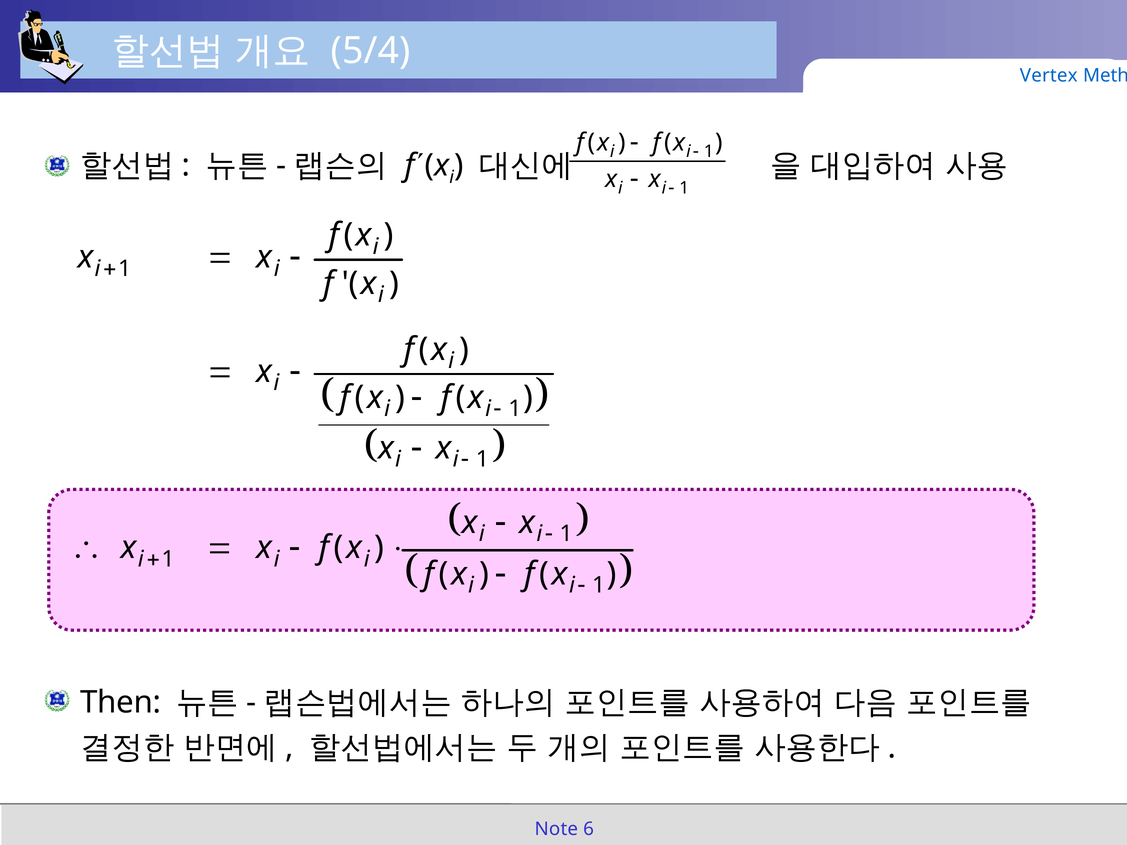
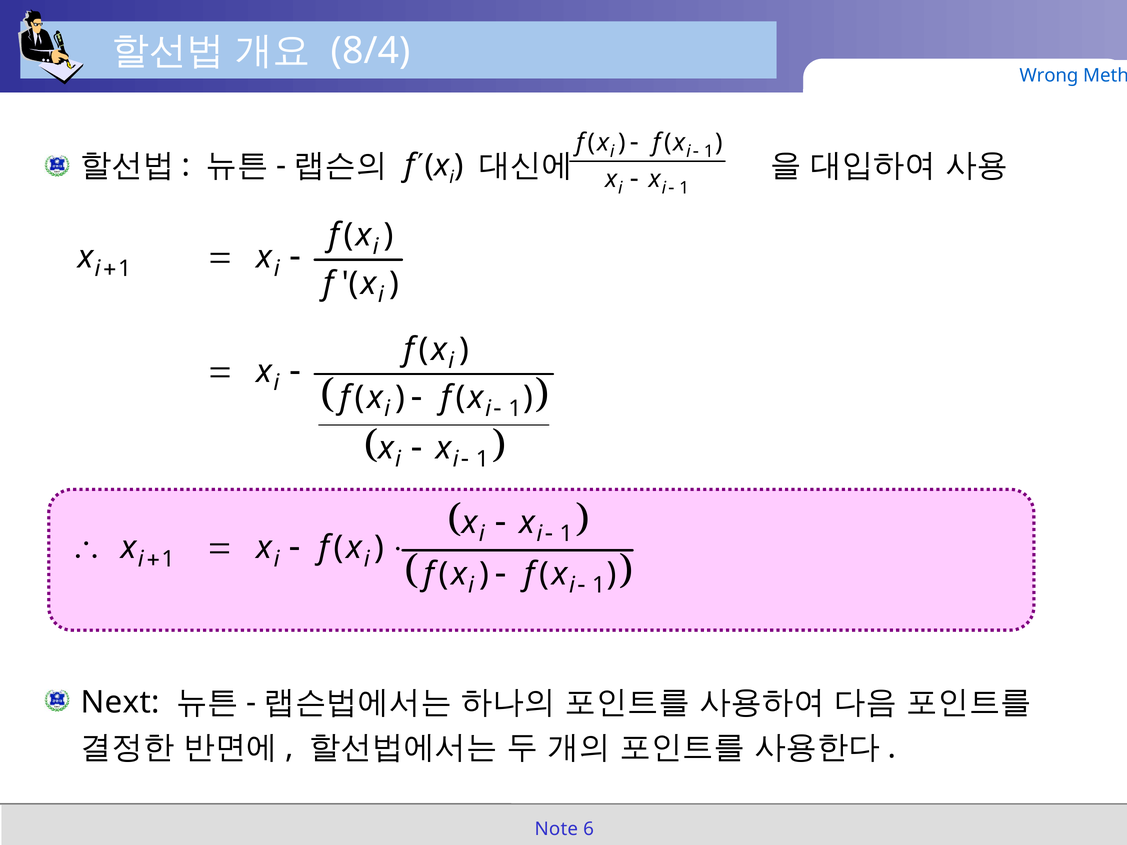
5/4: 5/4 -> 8/4 (371, 51)
Vertex: Vertex -> Wrong (1049, 76)
Then: Then -> Next (120, 703)
